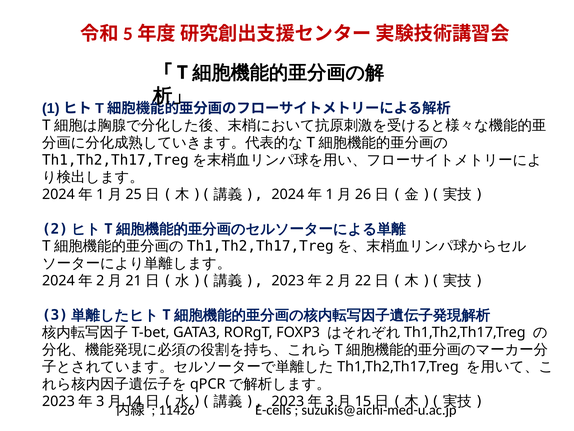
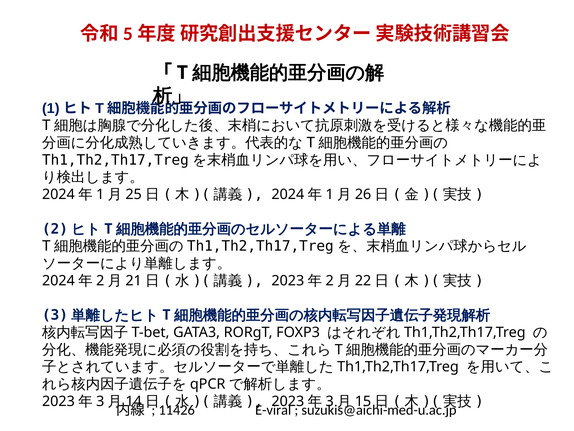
E-cells: E-cells -> E-viral (273, 410)
